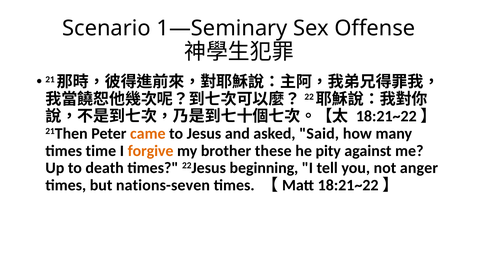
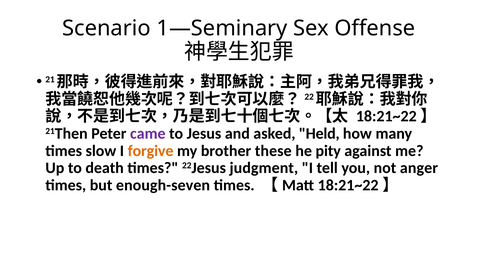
came colour: orange -> purple (148, 134)
Said: Said -> Held (319, 134)
time: time -> slow (101, 151)
beginning: beginning -> judgment (264, 168)
nations-seven: nations-seven -> enough-seven (163, 185)
